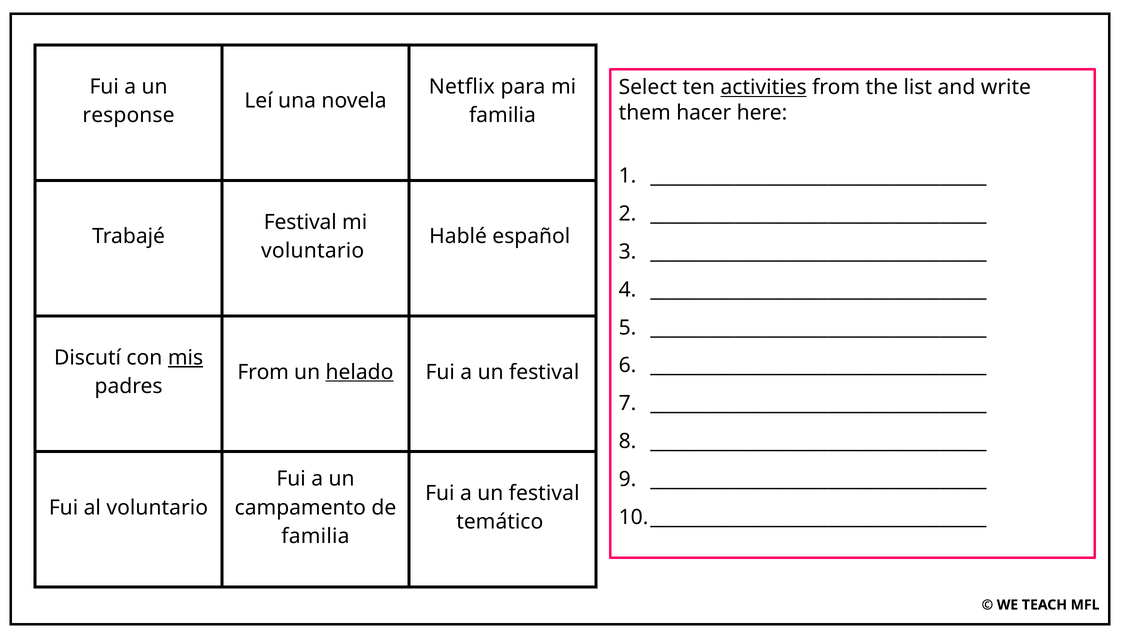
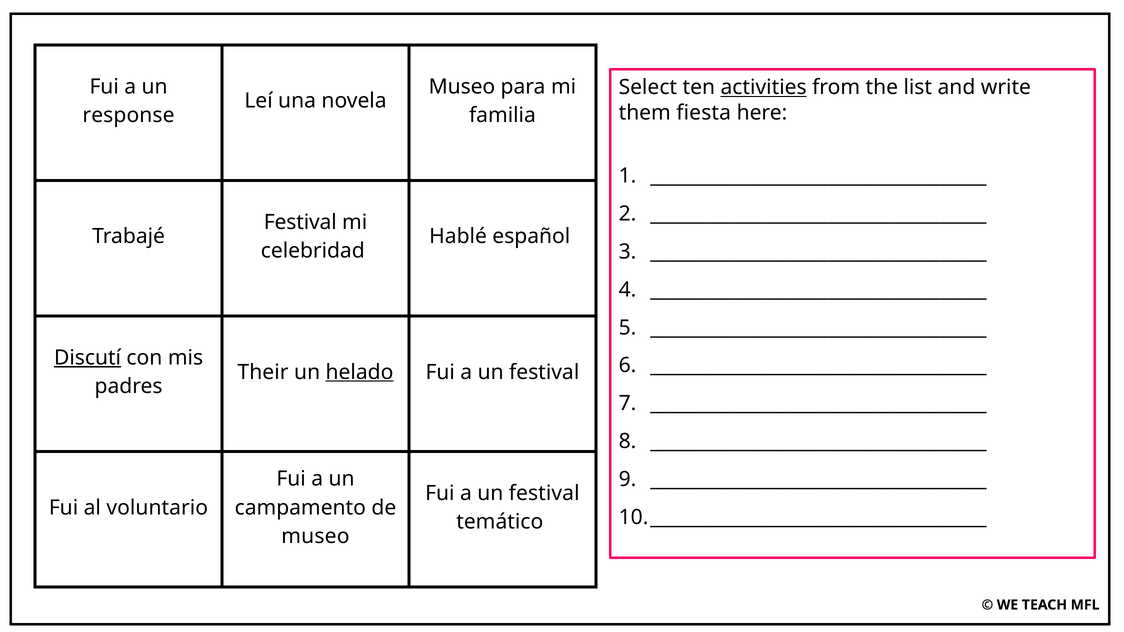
Netflix: Netflix -> Museo (462, 87)
hacer: hacer -> fiesta (704, 113)
voluntario: voluntario -> celebridad (313, 251)
Discutí underline: none -> present (88, 358)
mis underline: present -> none (186, 358)
From: From -> Their (263, 372)
familia: familia -> museo (315, 536)
